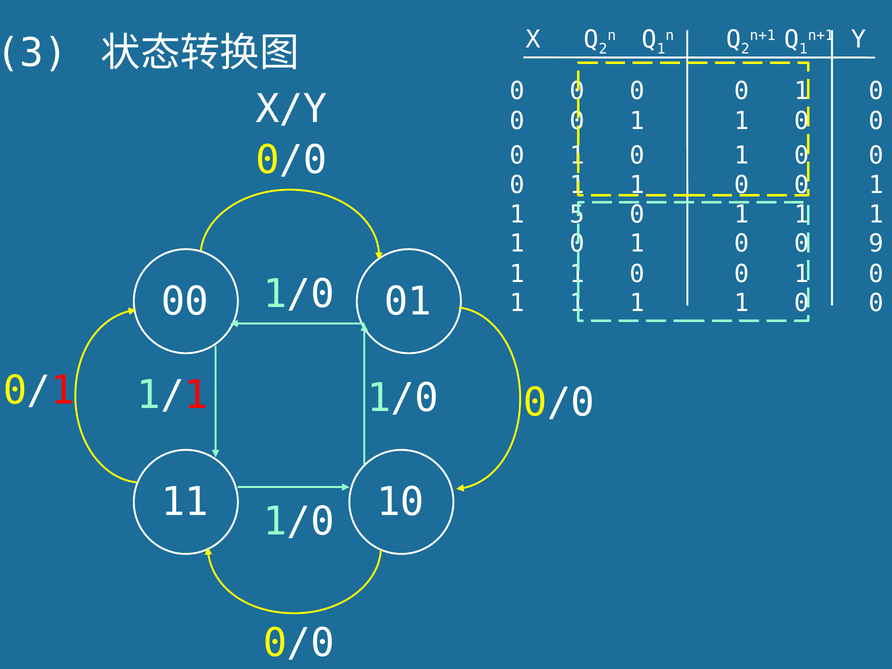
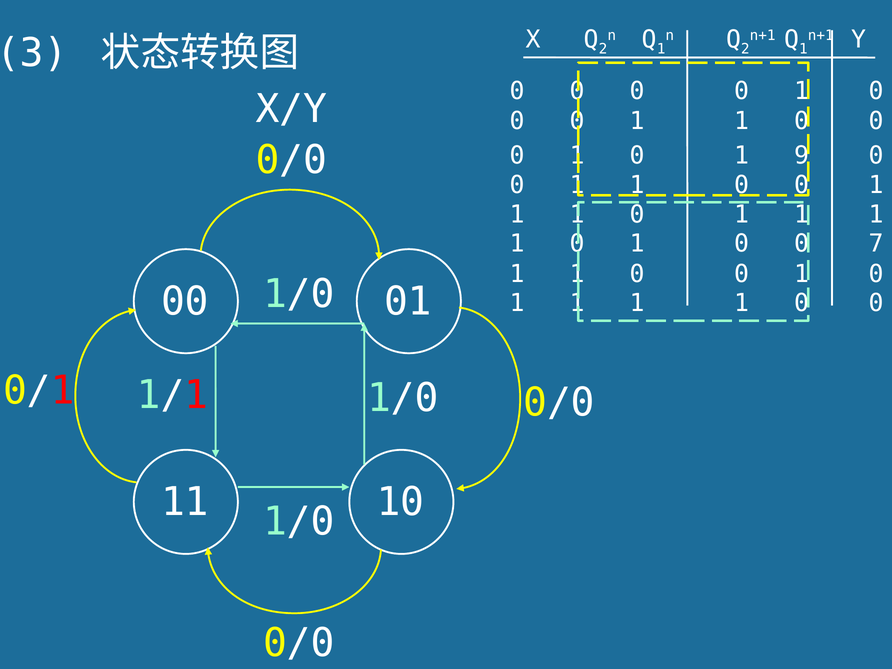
0: 0 -> 9 (802, 155)
5: 5 -> 1 (577, 214)
9: 9 -> 7 (876, 244)
